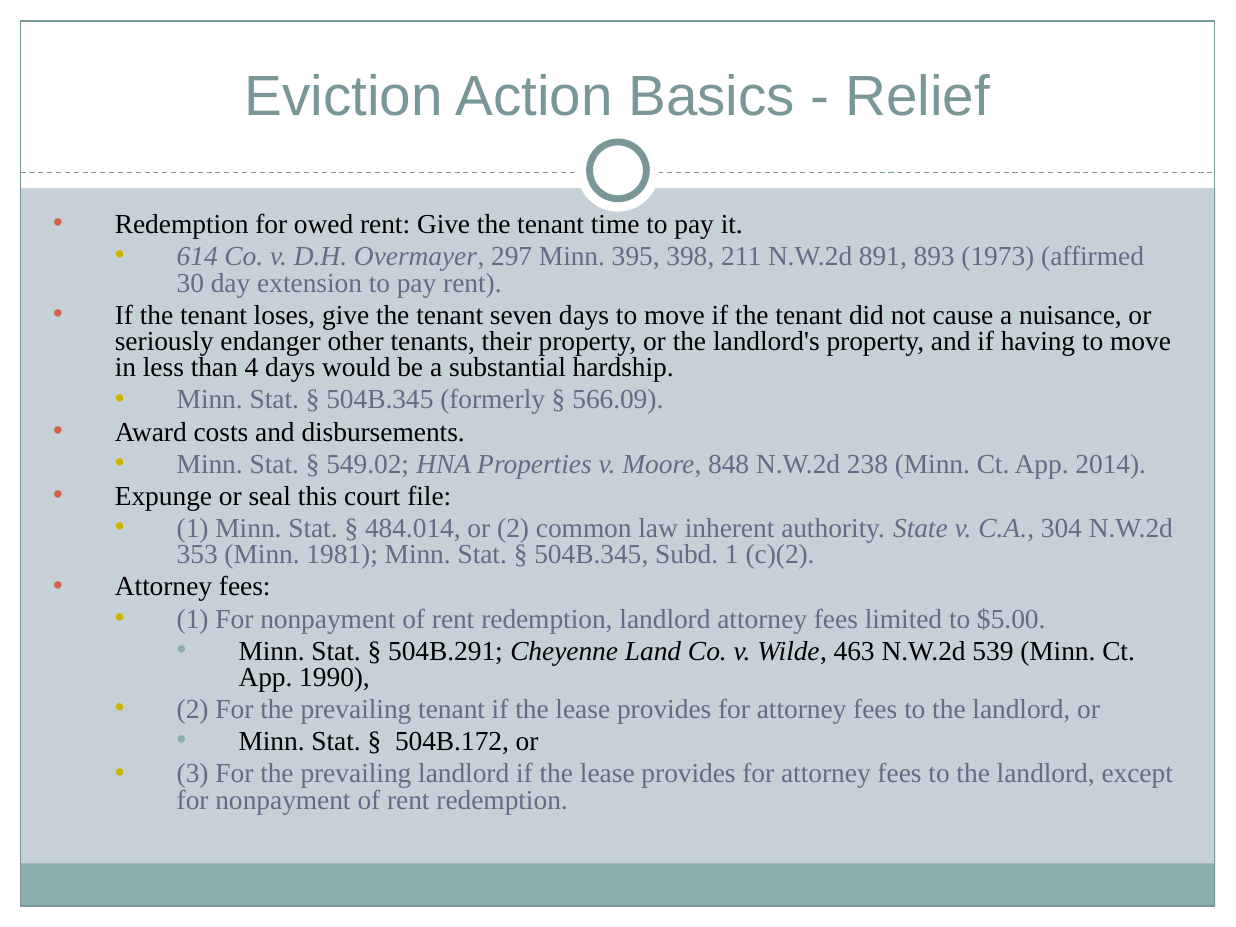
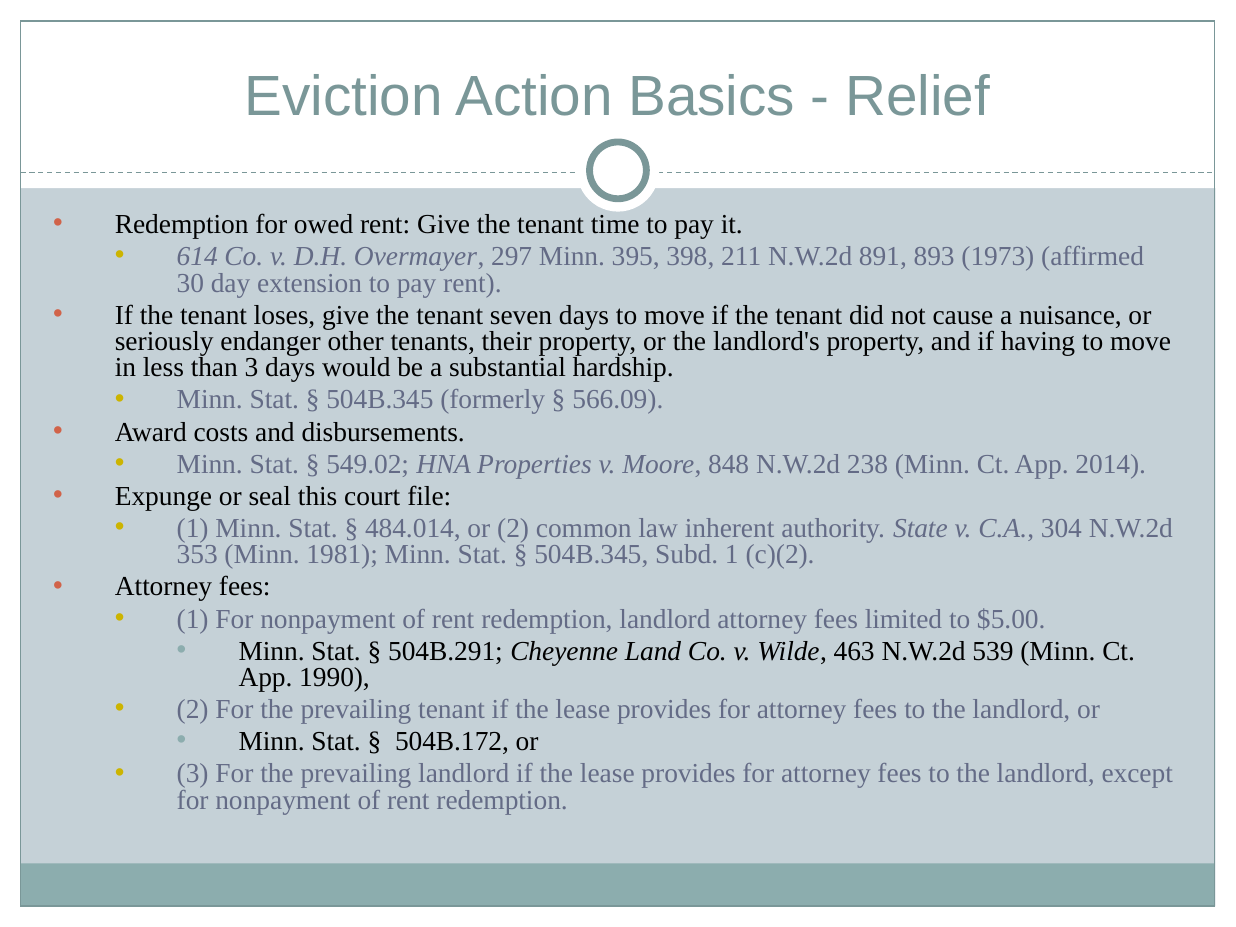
than 4: 4 -> 3 (252, 368)
